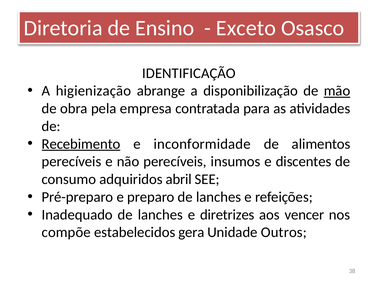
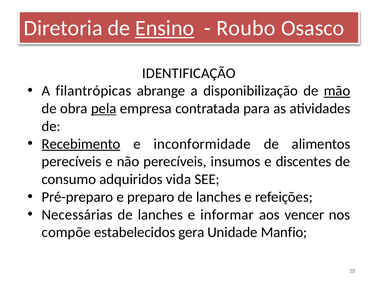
Ensino underline: none -> present (165, 28)
Exceto: Exceto -> Roubo (246, 28)
higienização: higienização -> filantrópicas (93, 91)
pela underline: none -> present (104, 108)
abril: abril -> vida (179, 179)
Inadequado: Inadequado -> Necessárias (77, 214)
diretrizes: diretrizes -> informar (227, 214)
Outros: Outros -> Manfio (284, 232)
